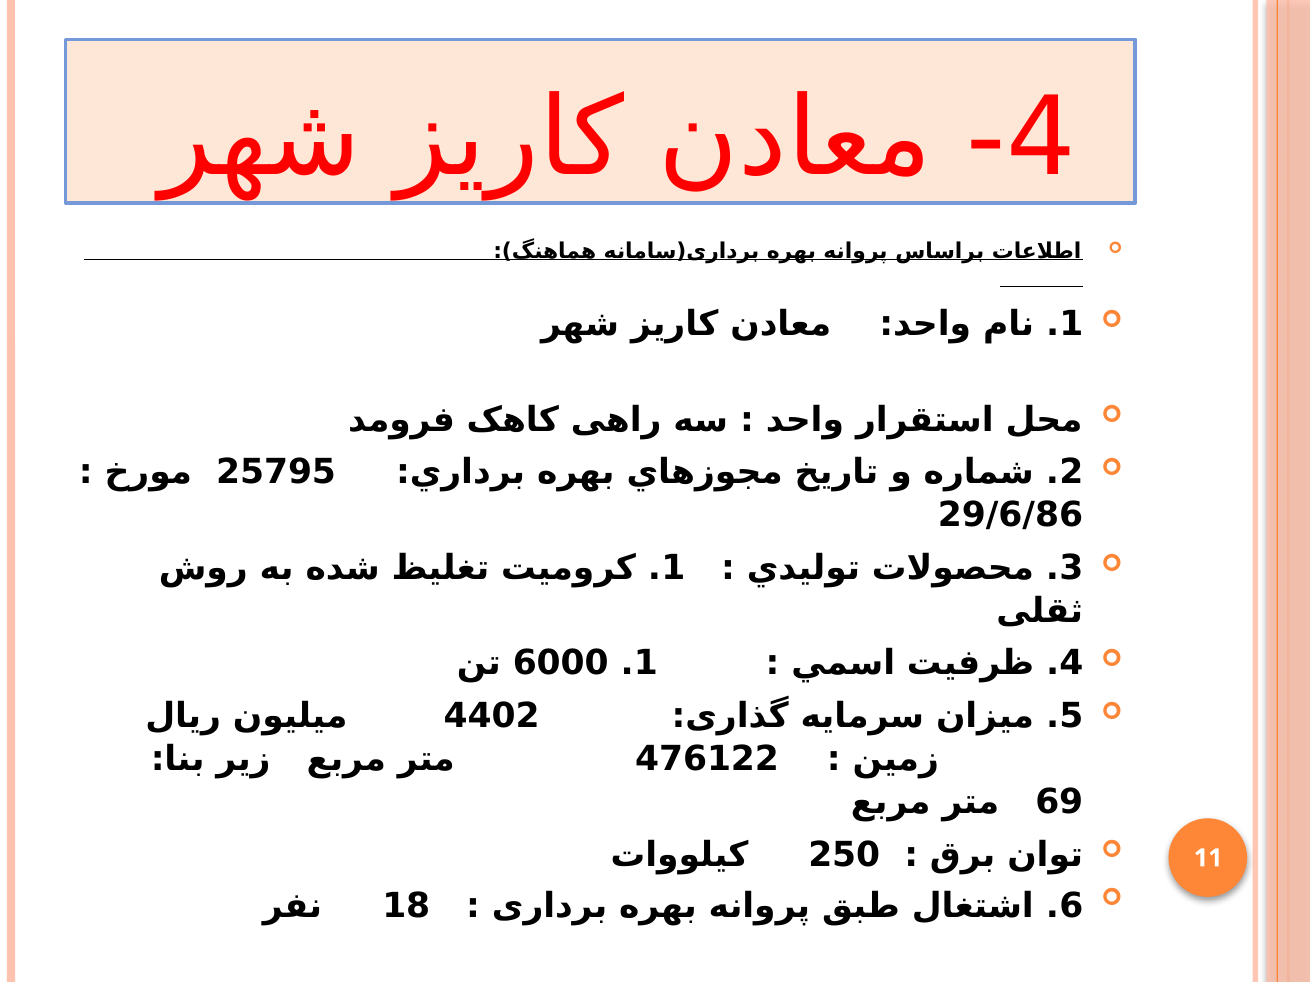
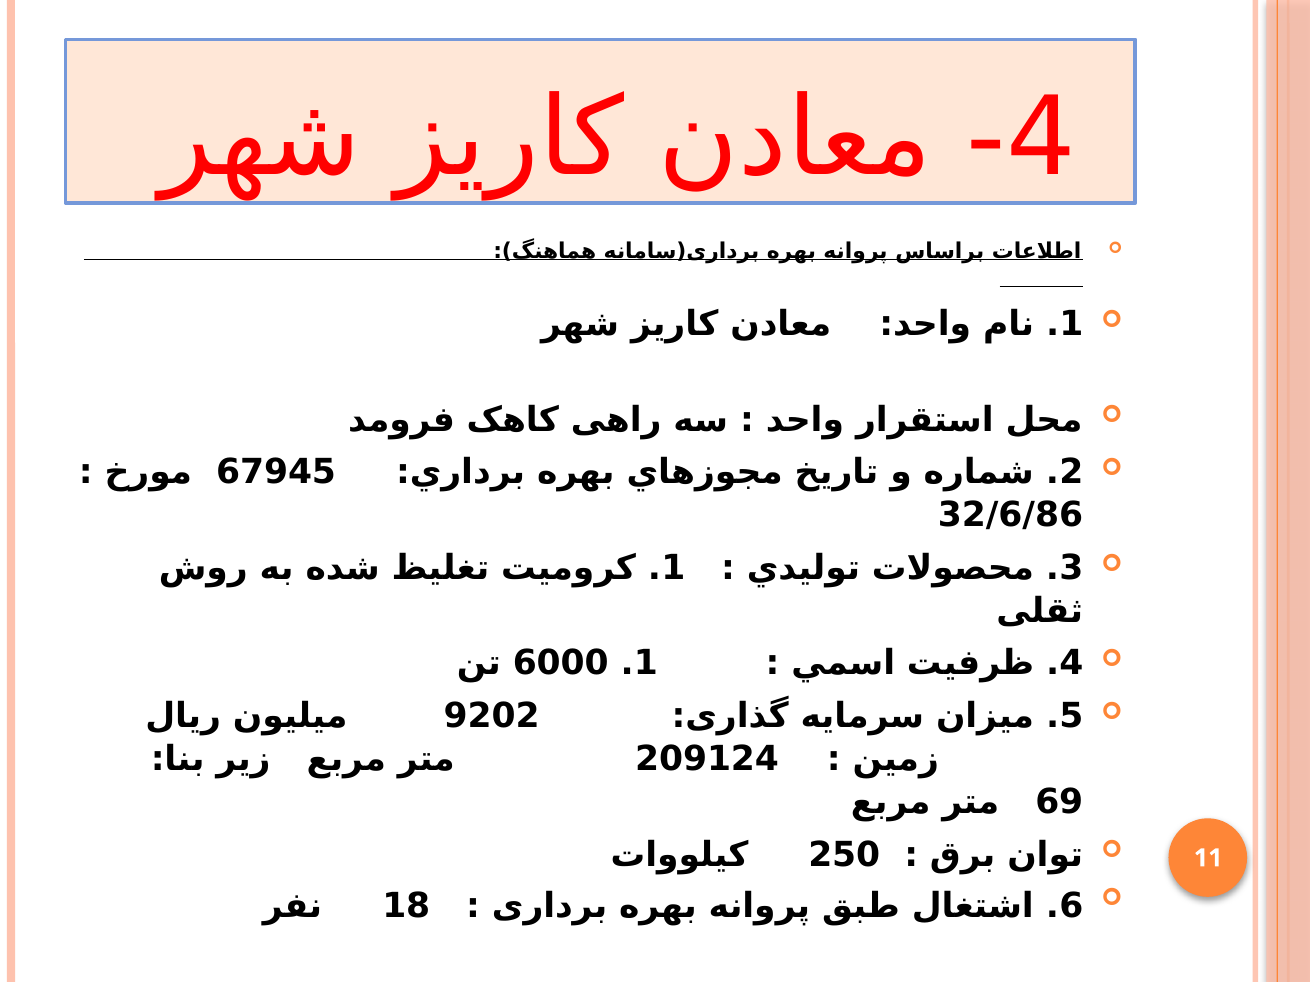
25795: 25795 -> 67945 (276, 473)
29/6/86: 29/6/86 -> 32/6/86 (1011, 515)
4402: 4402 -> 9202 (492, 717)
476122: 476122 -> 209124 (707, 759)
